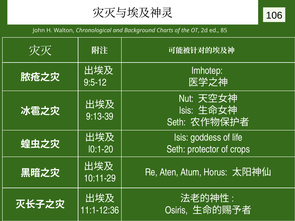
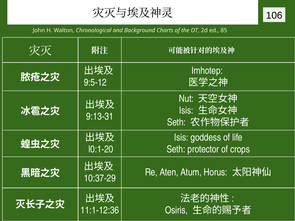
9:13-39: 9:13-39 -> 9:13-31 (100, 116)
10:11-29: 10:11-29 -> 10:37-29 (100, 178)
